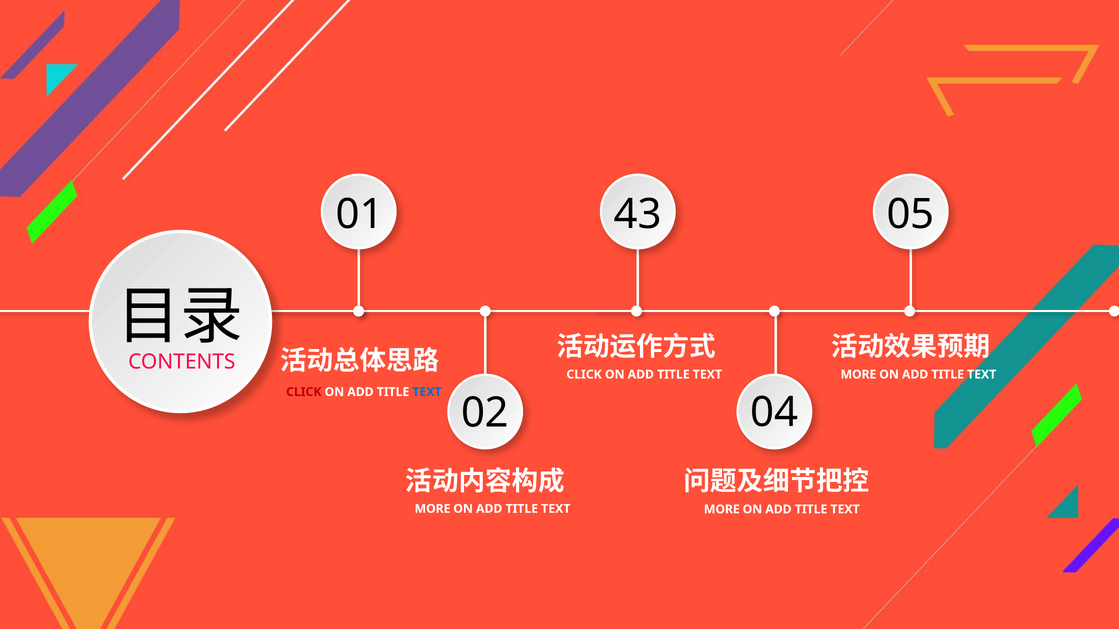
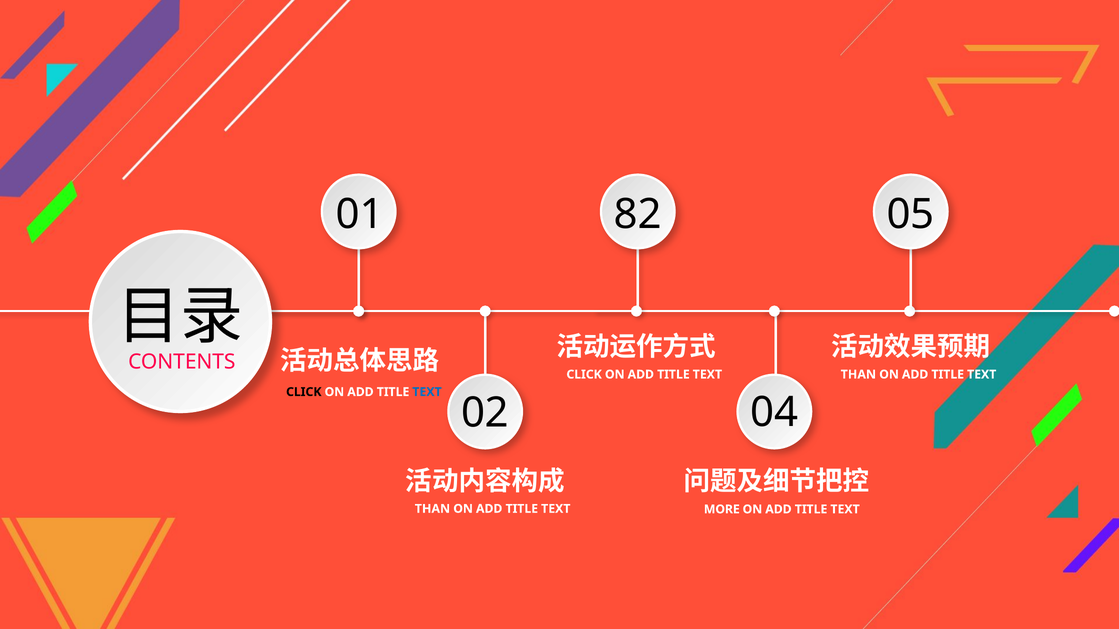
43: 43 -> 82 (638, 215)
MORE: MORE -> THAN (858, 375)
CLICK colour: red -> black (304, 392)
MORE: MORE -> THAN (432, 509)
